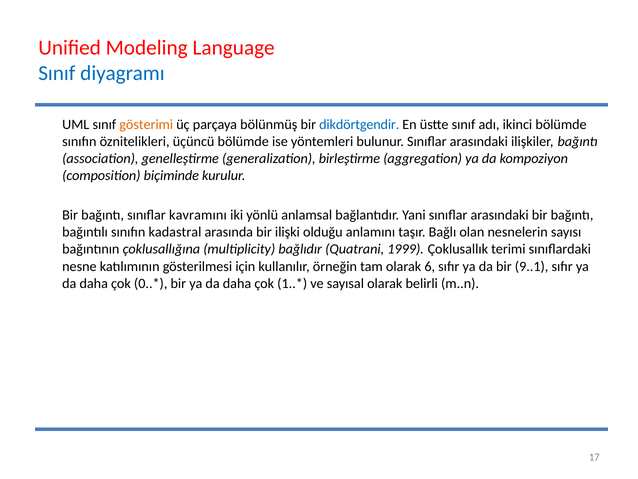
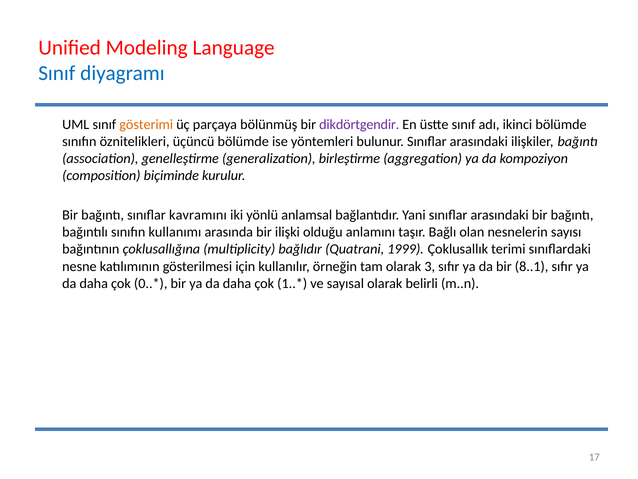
dikdörtgendir colour: blue -> purple (359, 124)
kadastral: kadastral -> kullanımı (175, 232)
6: 6 -> 3 (430, 266)
9..1: 9..1 -> 8..1 (532, 266)
